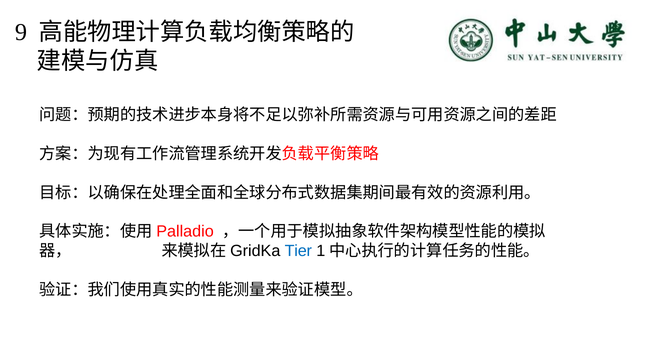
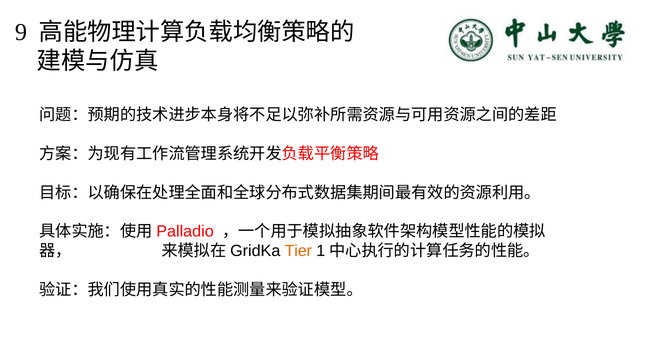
Tier colour: blue -> orange (298, 251)
